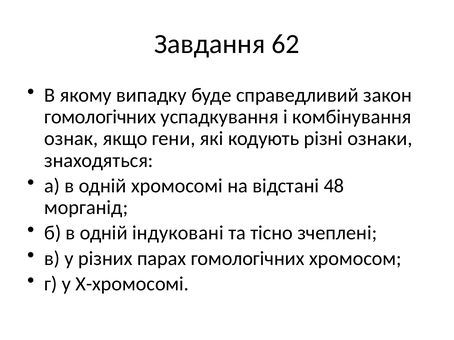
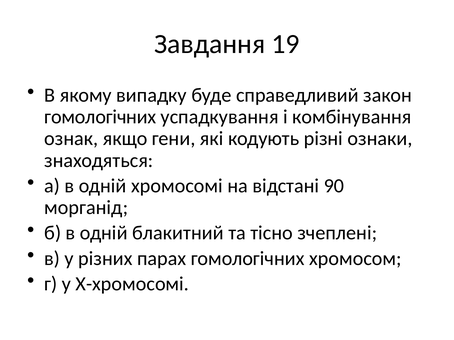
62: 62 -> 19 (286, 44)
48: 48 -> 90 (334, 186)
індуковані: індуковані -> блакитний (178, 233)
